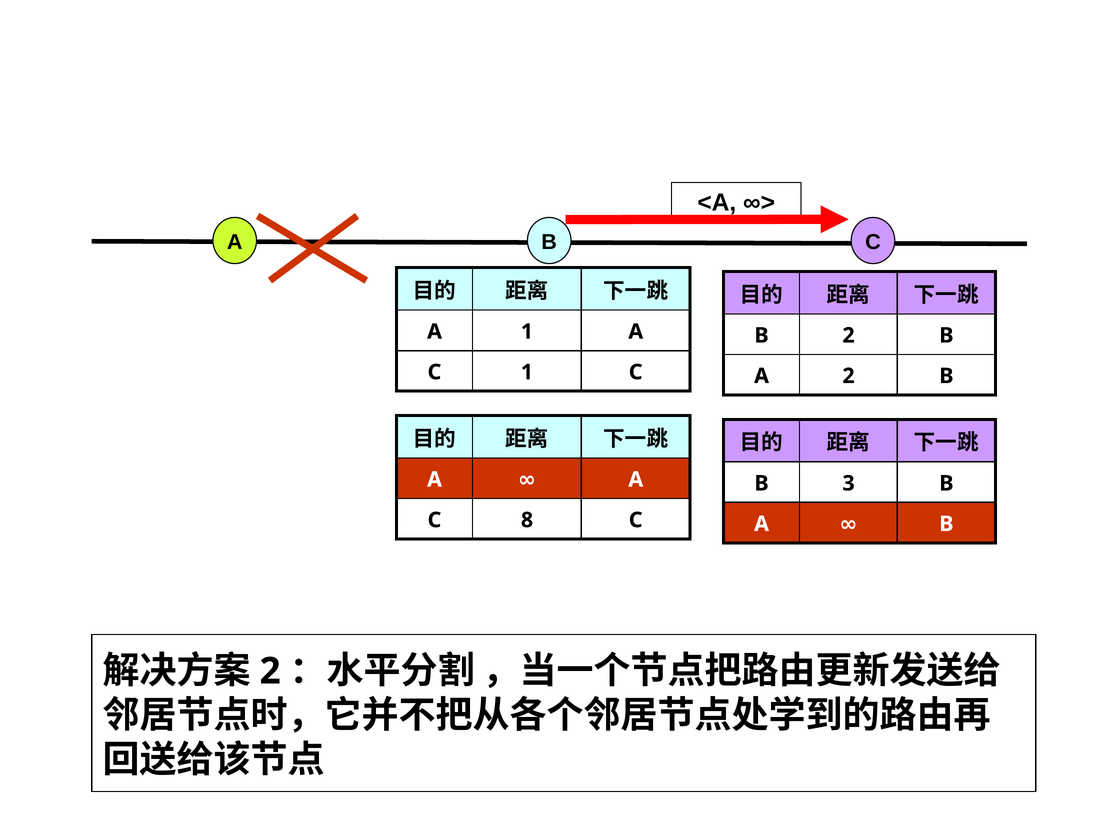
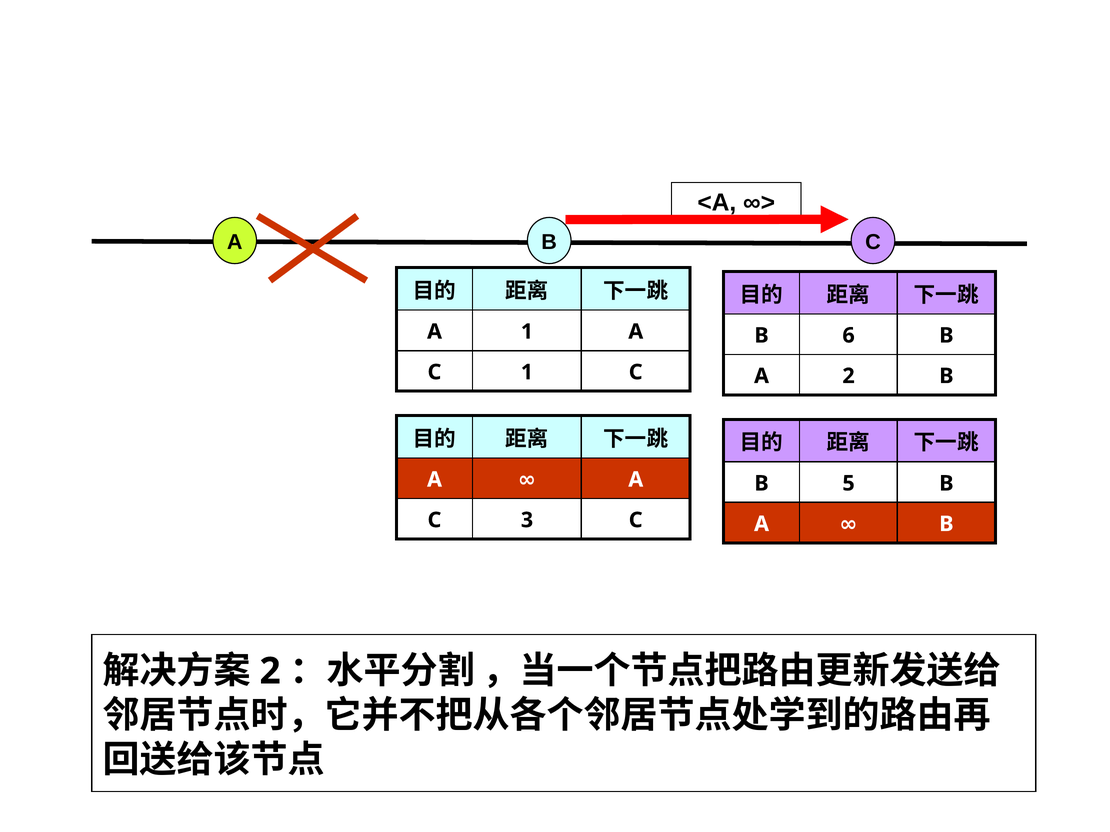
B 2: 2 -> 6 (849, 336)
3: 3 -> 5 (849, 484)
8: 8 -> 3 (527, 520)
